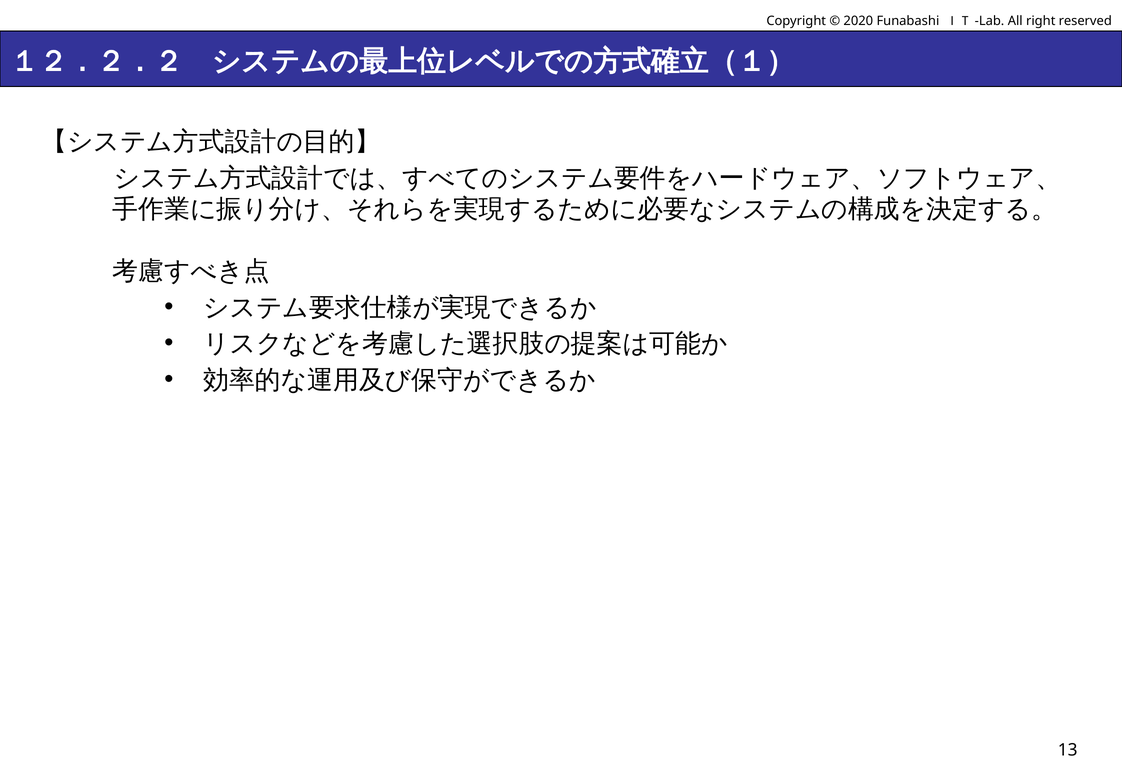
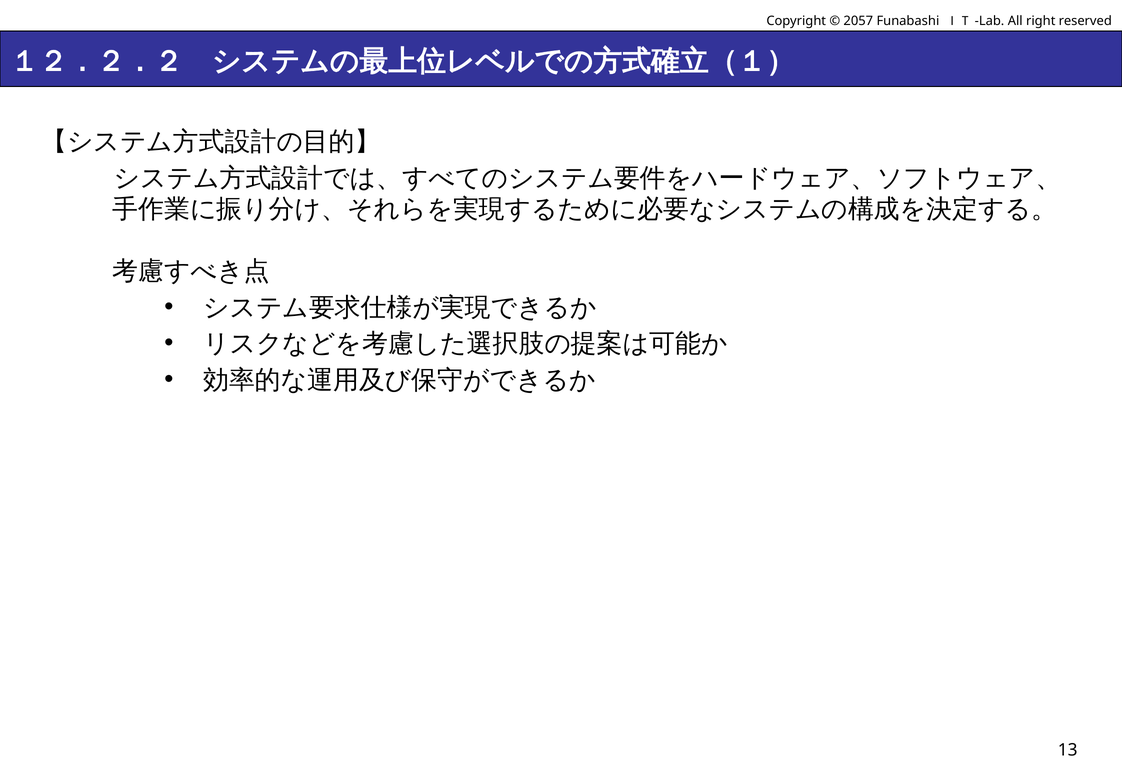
2020: 2020 -> 2057 (858, 21)
